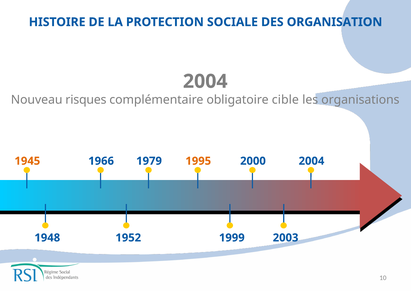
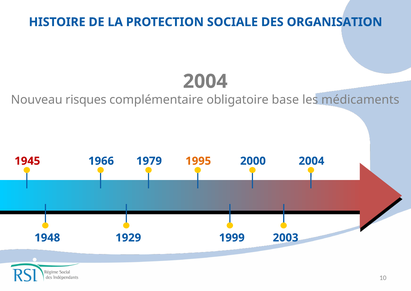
cible: cible -> base (285, 100)
organisations: organisations -> médicaments (360, 100)
1945 colour: orange -> red (27, 161)
1952: 1952 -> 1929 (128, 238)
